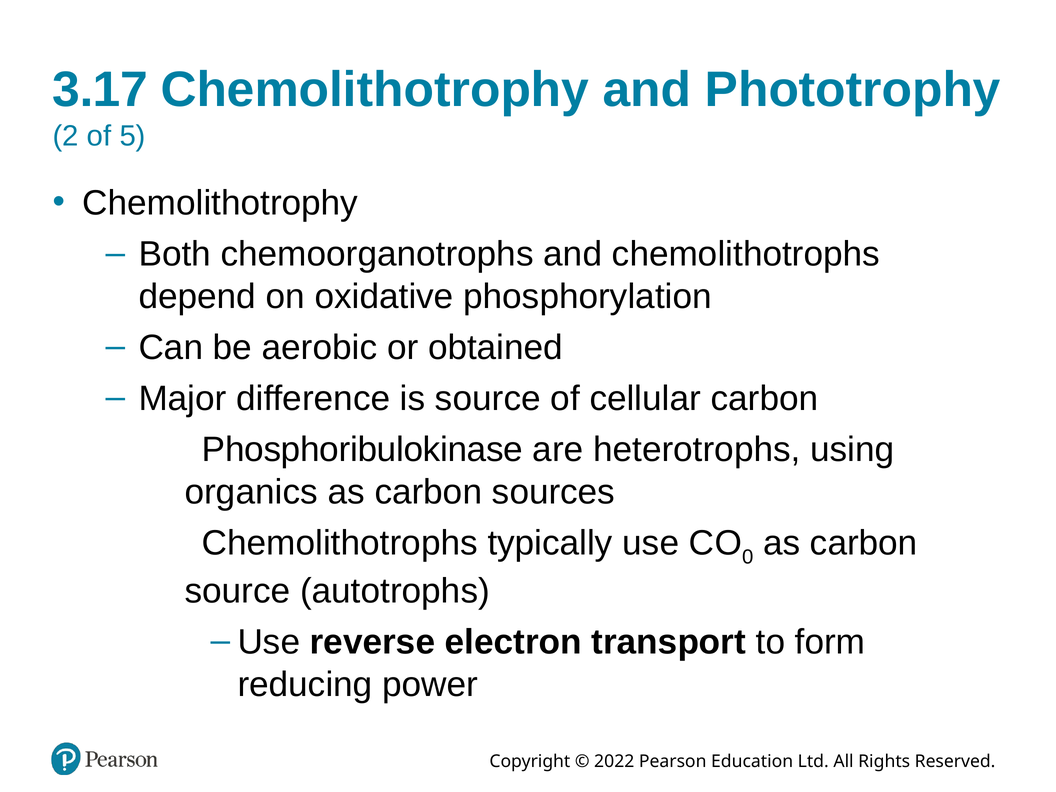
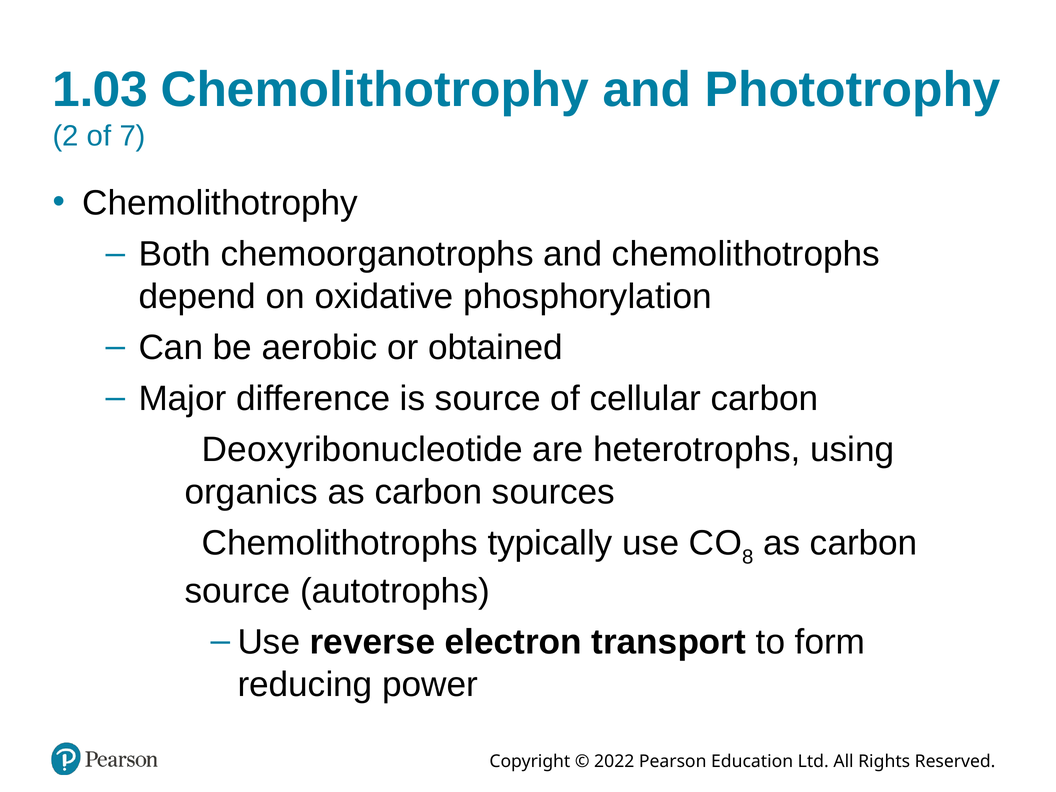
3.17: 3.17 -> 1.03 (100, 90)
5: 5 -> 7 (133, 136)
Phosphoribulokinase: Phosphoribulokinase -> Deoxyribonucleotide (362, 450)
0: 0 -> 8 (748, 557)
